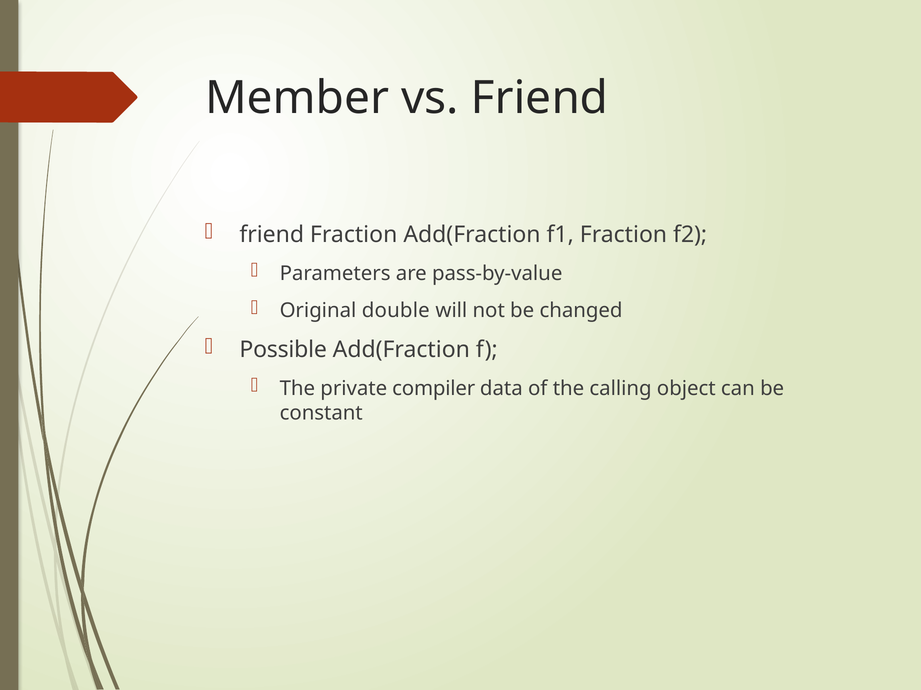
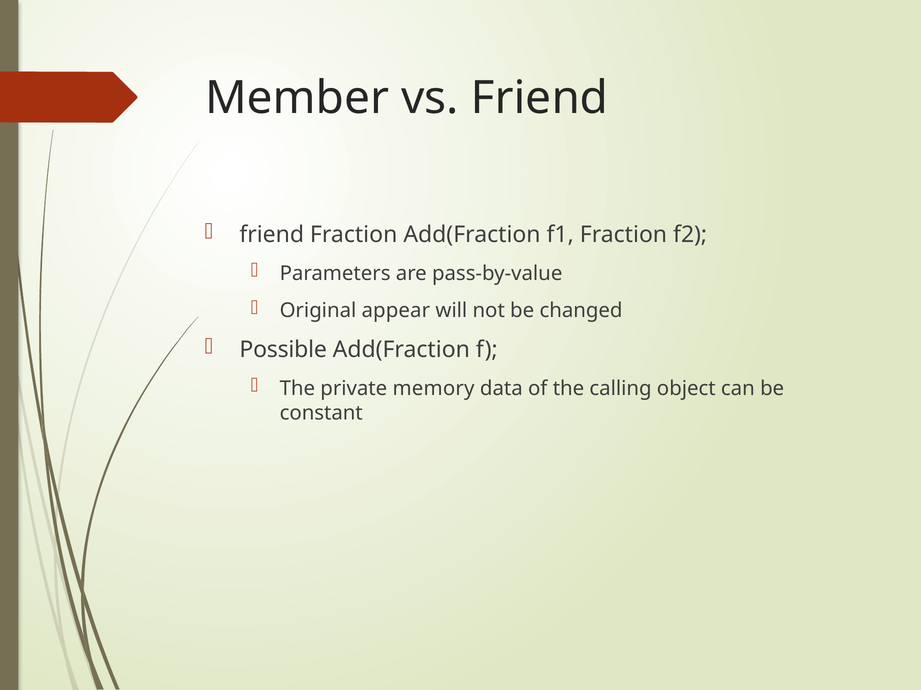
double: double -> appear (396, 311)
compiler: compiler -> memory (434, 389)
